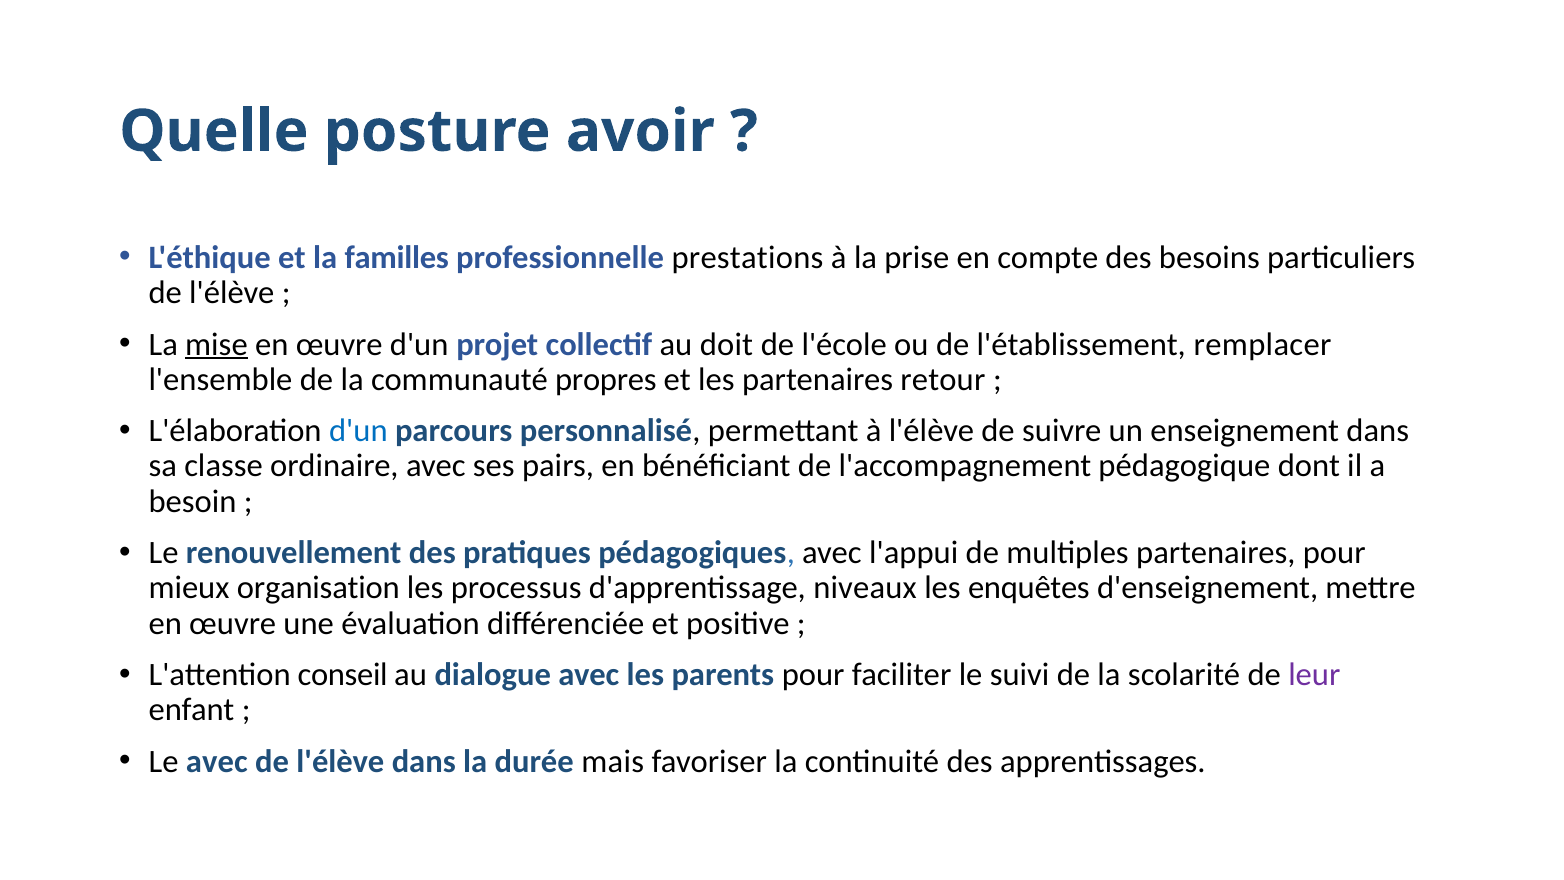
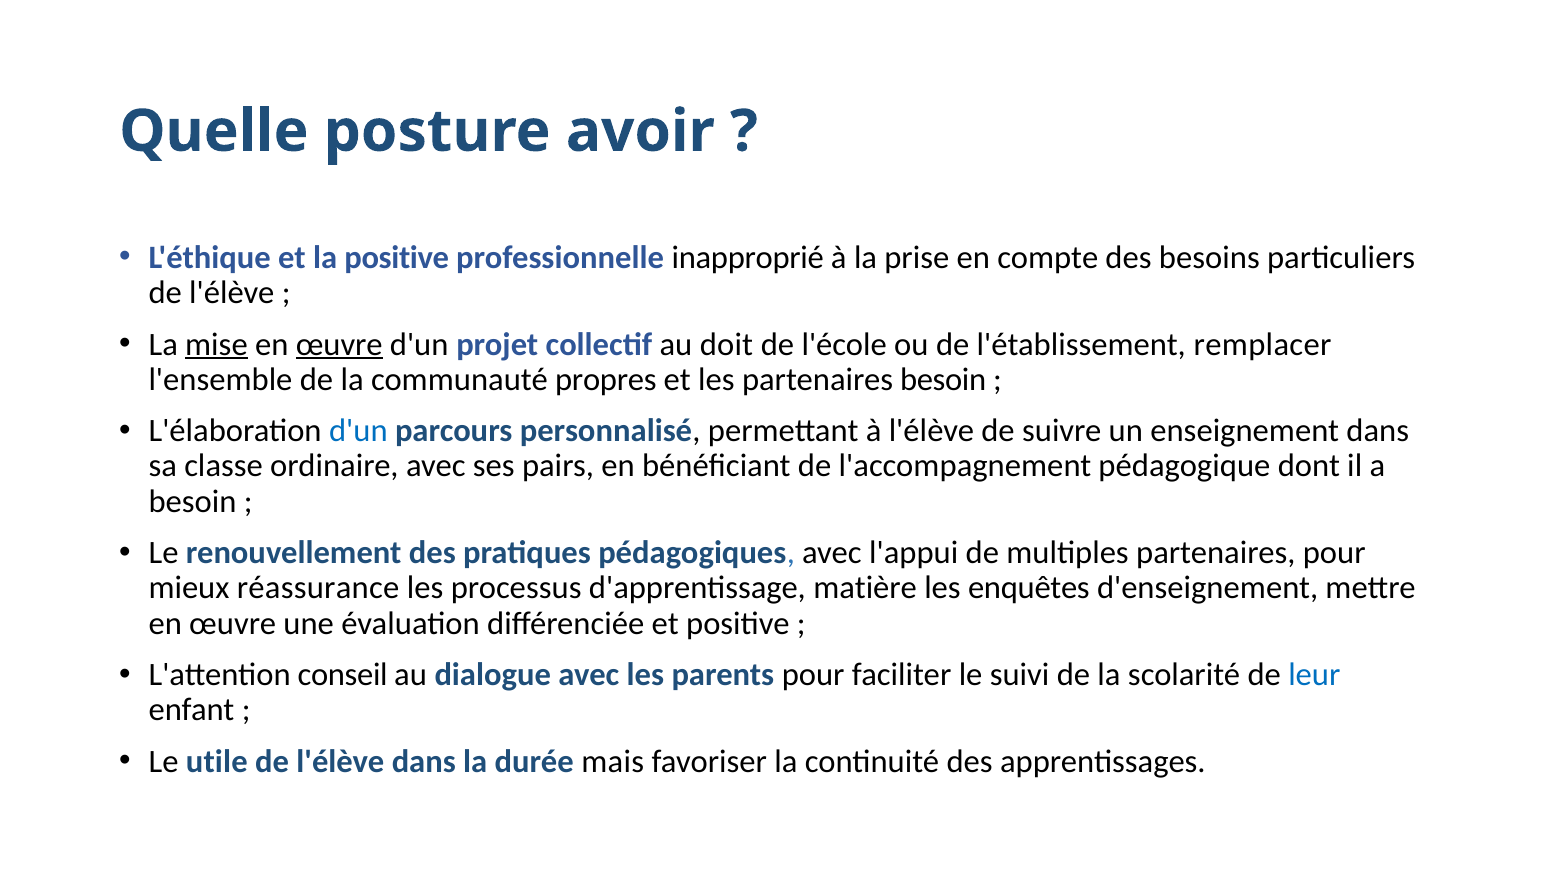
la familles: familles -> positive (397, 257)
prestations: prestations -> inapproprié (748, 257)
œuvre underline: none -> present (339, 344)
partenaires retour: retour -> besoin (943, 379)
organisation: organisation -> réassurance (318, 588)
niveaux: niveaux -> matière (865, 588)
leur colour: purple -> blue (1314, 675)
Le avec: avec -> utile (217, 761)
